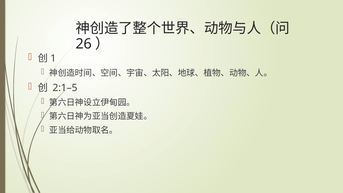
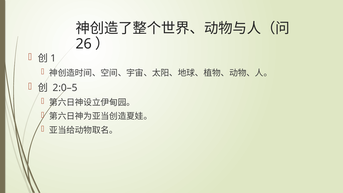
2:1–5: 2:1–5 -> 2:0–5 (65, 88)
